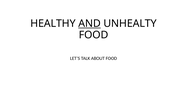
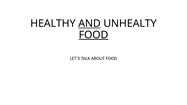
FOOD underline: none -> present (94, 35)
